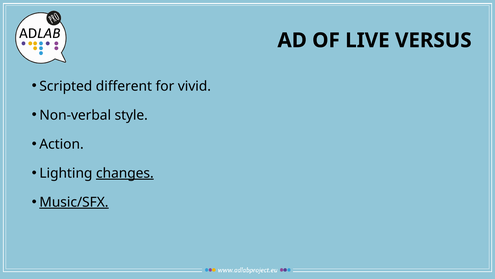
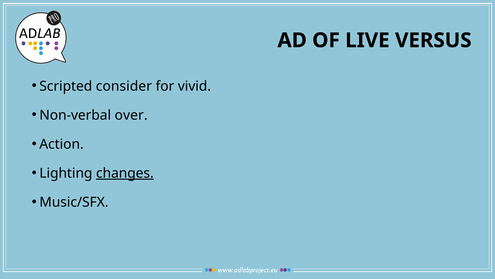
different: different -> consider (124, 86)
style: style -> over (131, 115)
Music/SFX underline: present -> none (74, 202)
